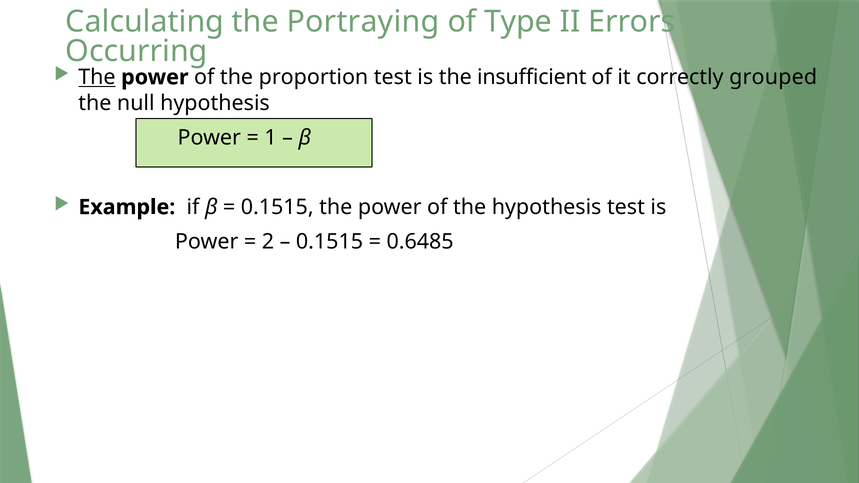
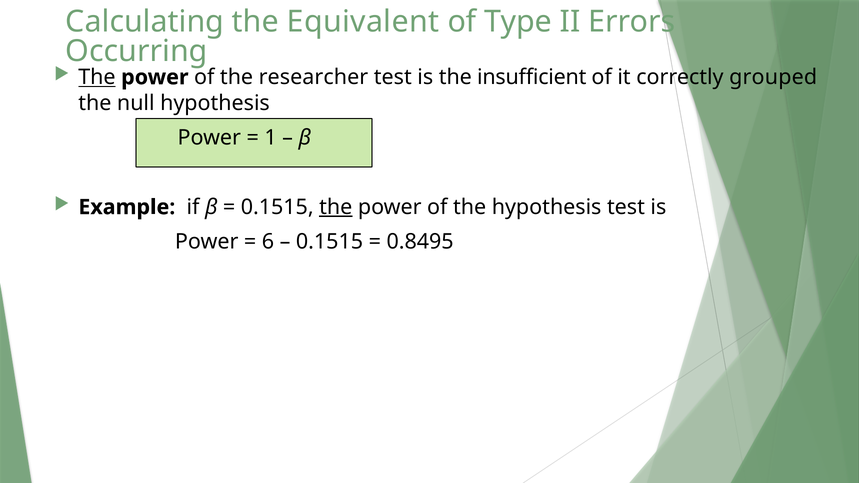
Portraying: Portraying -> Equivalent (363, 22)
proportion: proportion -> researcher (313, 77)
the underline: none -> present (336, 207)
2: 2 -> 6 (268, 242)
0.6485: 0.6485 -> 0.8495 (420, 242)
